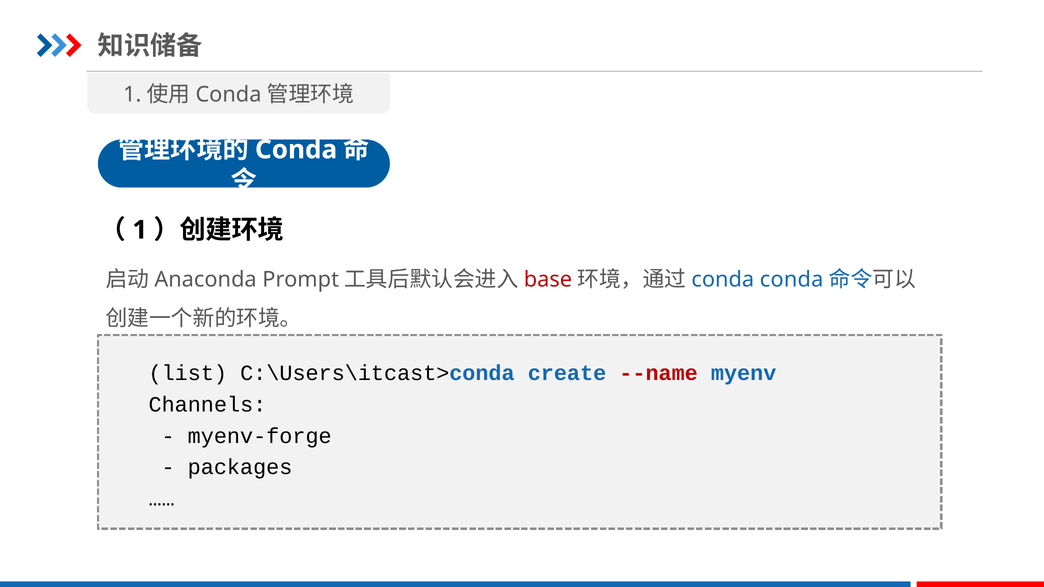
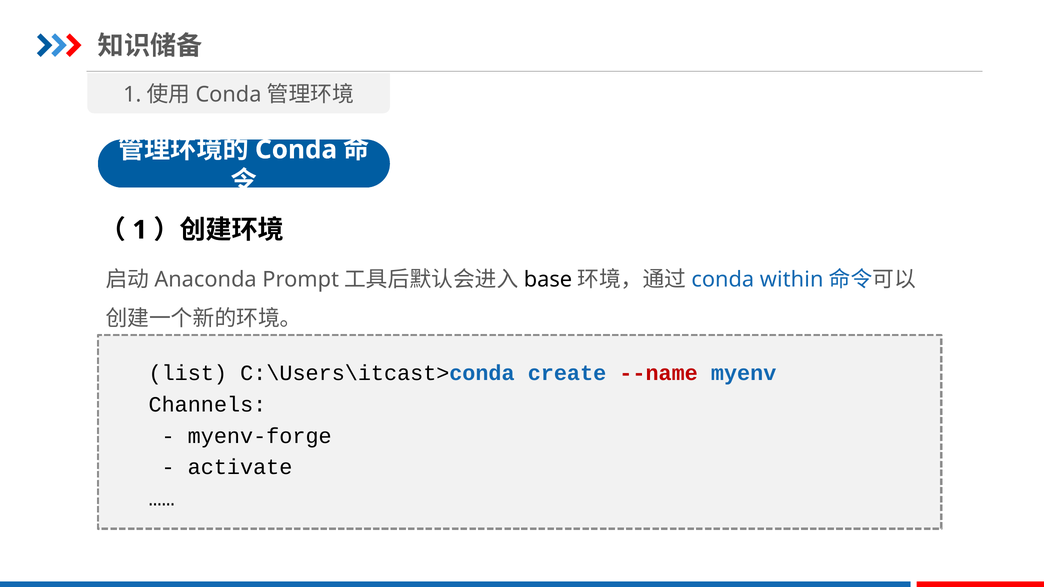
base colour: red -> black (548, 280)
conda: conda -> within (792, 280)
packages: packages -> activate (240, 468)
